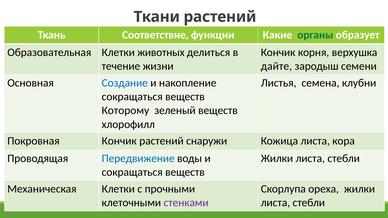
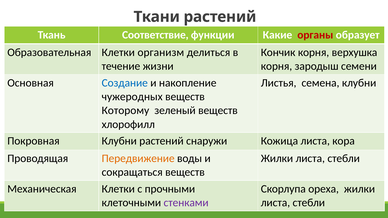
органы colour: green -> red (315, 35)
животных: животных -> организм (161, 52)
дайте: дайте -> корня (276, 66)
сокращаться: сокращаться -> чужеродных (132, 97)
Покровная Кончик: Кончик -> Клубни (119, 141)
Передвижение colour: blue -> orange (138, 159)
